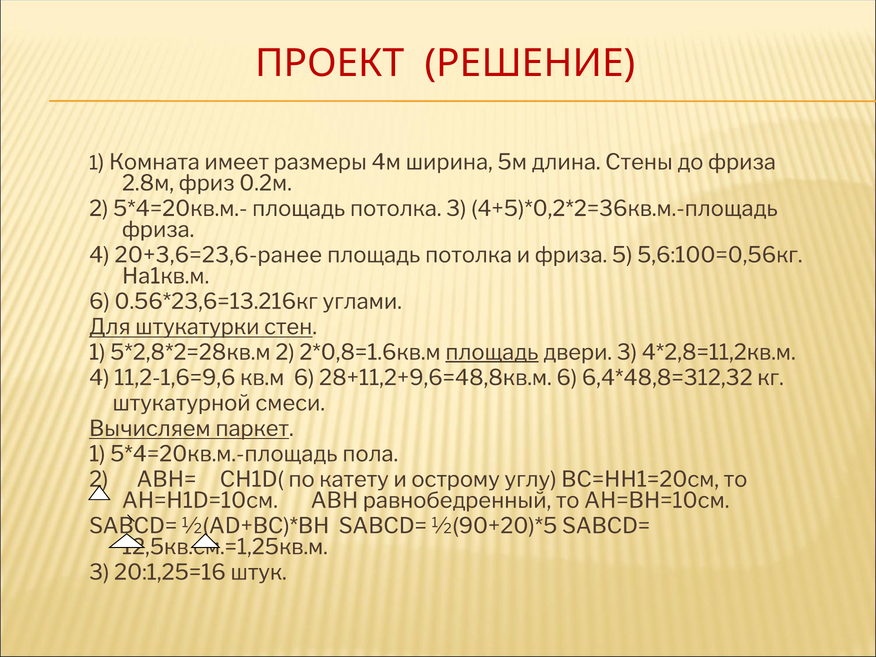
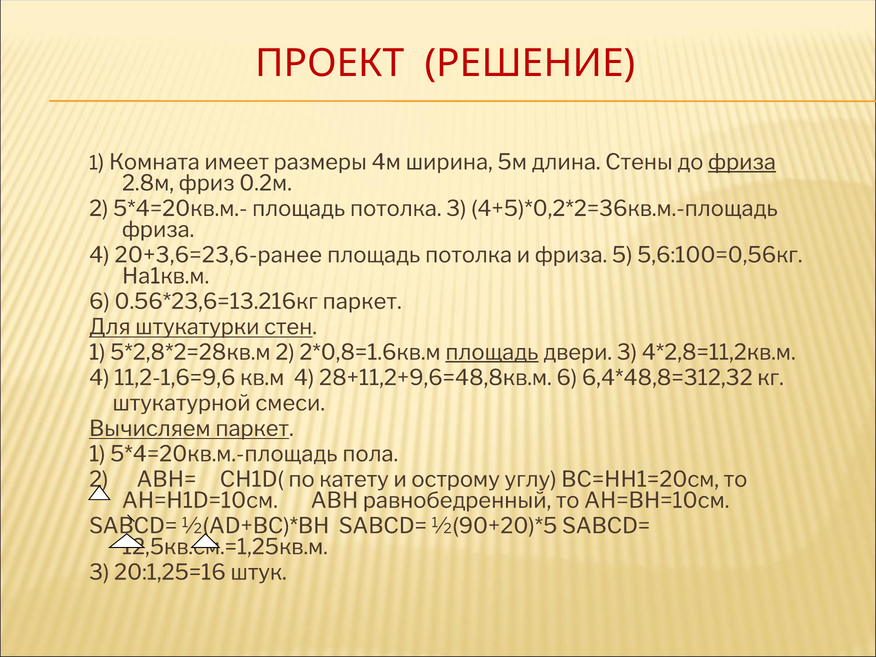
фриза underline: none -> present (742, 162)
углами: углами -> паркет (362, 302)
кв.м 6: 6 -> 4 (304, 378)
